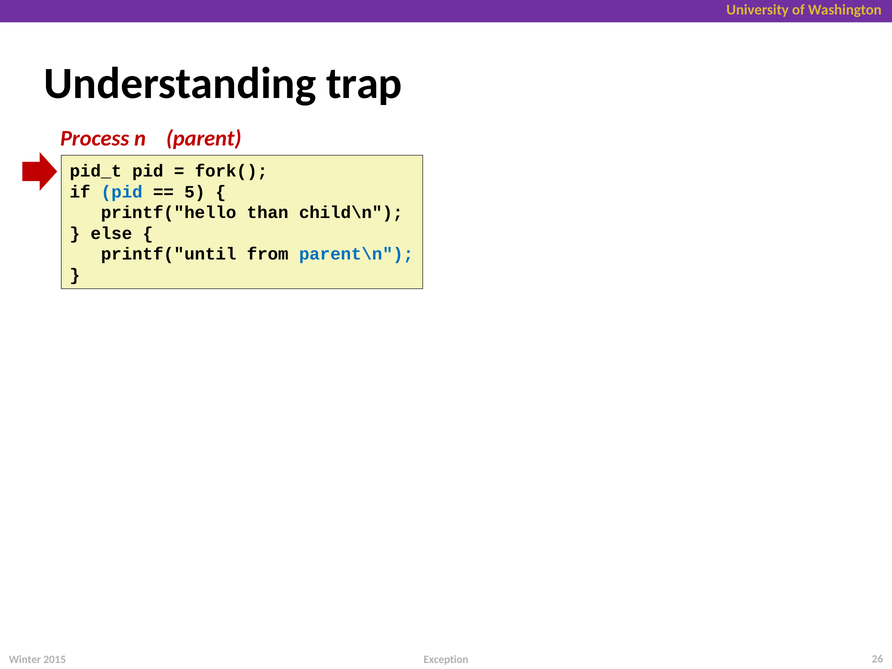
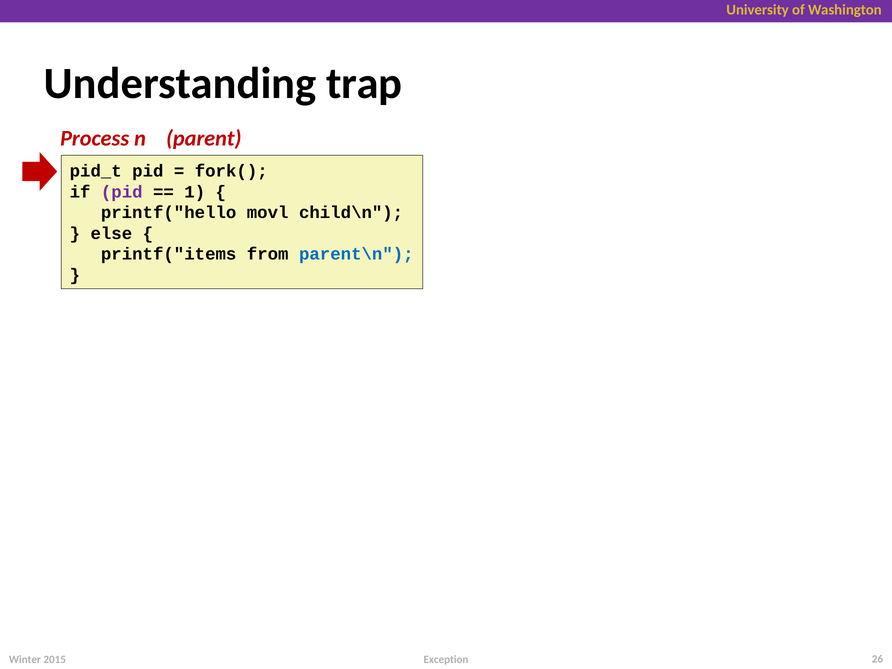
pid colour: blue -> purple (122, 192)
5: 5 -> 1 (195, 192)
than: than -> movl (268, 213)
printf("until: printf("until -> printf("items (169, 254)
